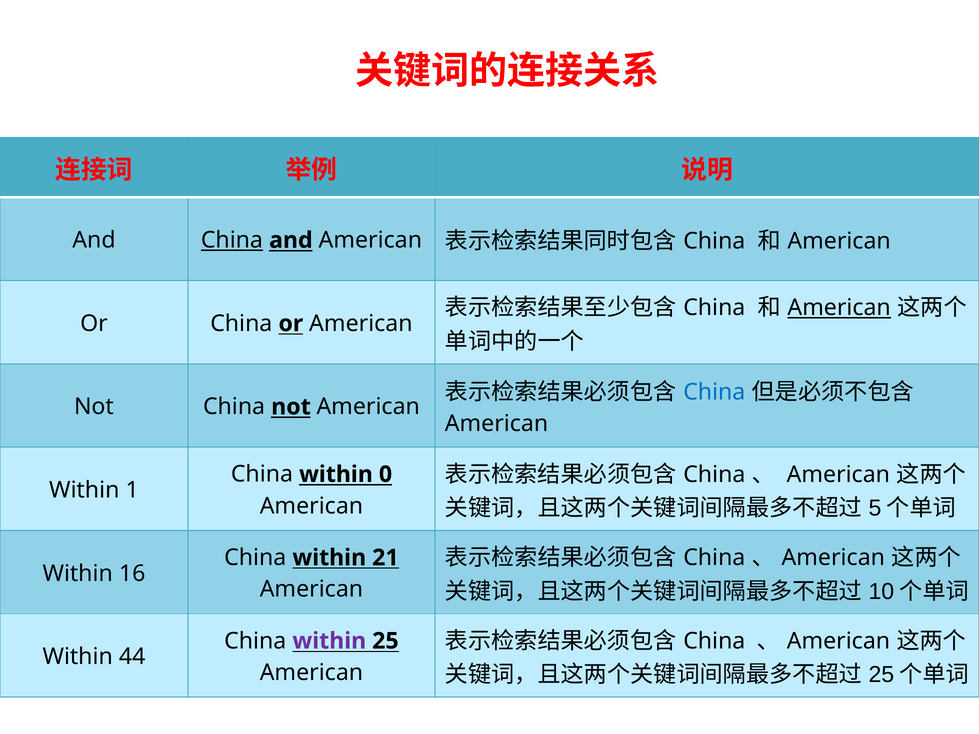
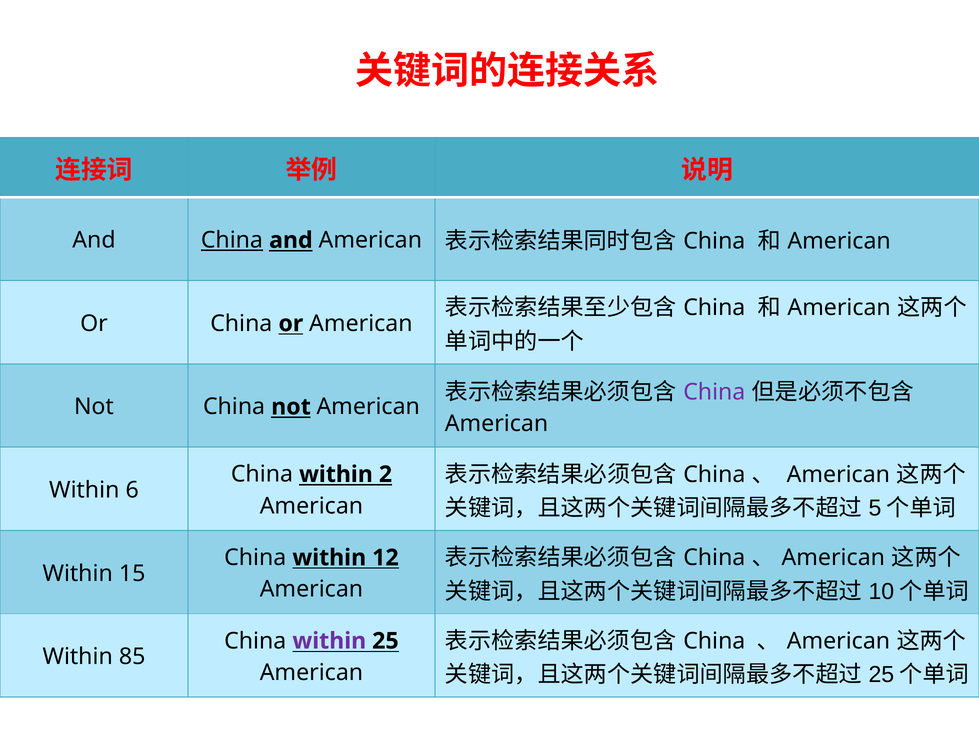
American underline: present -> none (839, 308)
China colour: blue -> purple (714, 392)
0: 0 -> 2 (386, 475)
1: 1 -> 6 (132, 490)
21: 21 -> 12 (385, 558)
16: 16 -> 15 (132, 574)
44: 44 -> 85 (132, 657)
